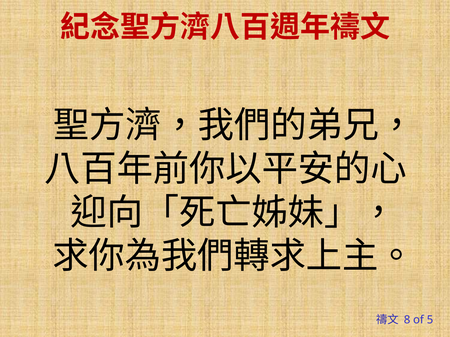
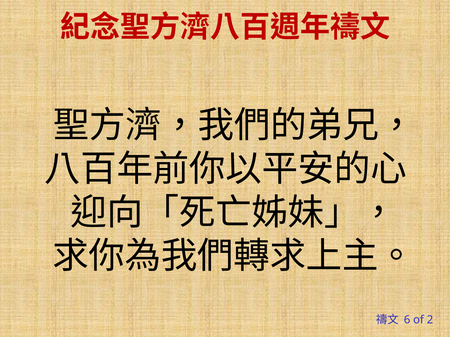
8: 8 -> 6 (407, 320)
5: 5 -> 2 (430, 320)
